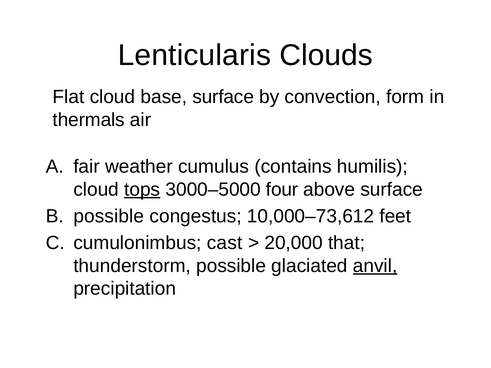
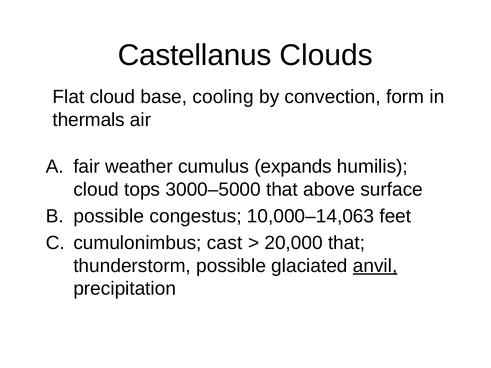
Lenticularis: Lenticularis -> Castellanus (195, 55)
base surface: surface -> cooling (223, 97)
contains: contains -> expands (293, 167)
tops underline: present -> none (142, 190)
3000–5000 four: four -> that (282, 190)
10,000–73,612: 10,000–73,612 -> 10,000–14,063 (311, 216)
